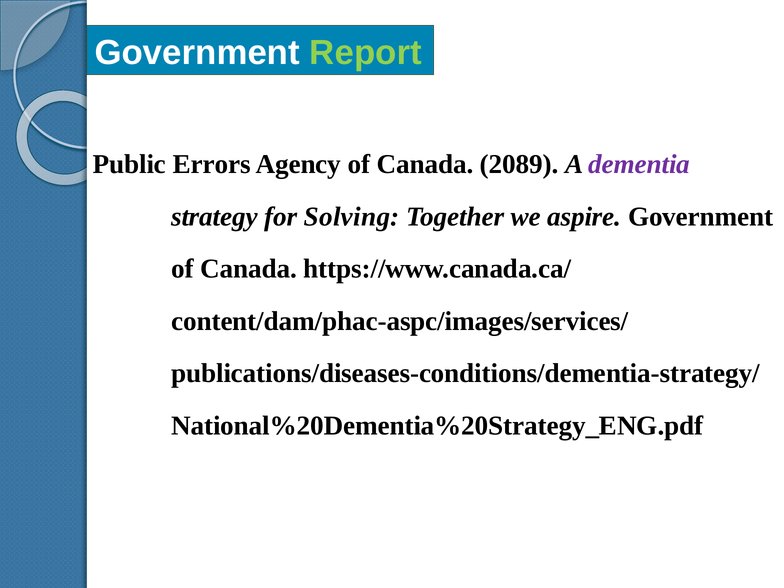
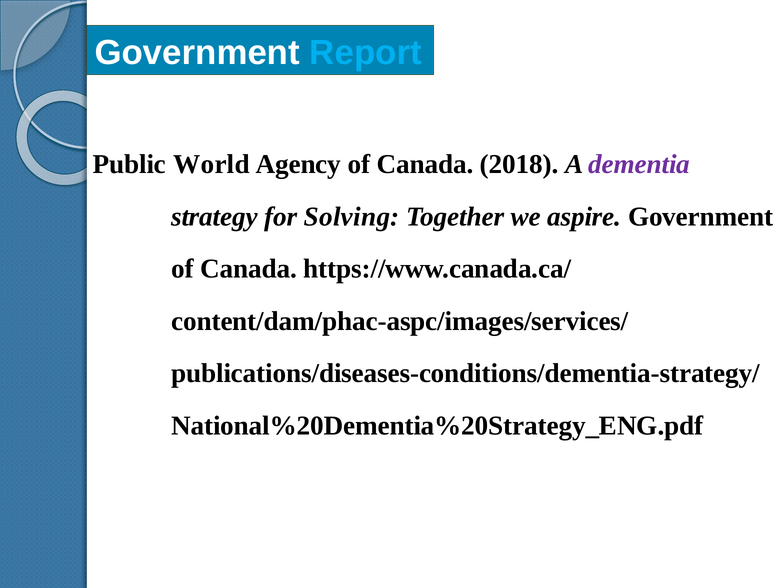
Report colour: light green -> light blue (366, 53)
Errors: Errors -> World (211, 164)
2089: 2089 -> 2018 (519, 164)
